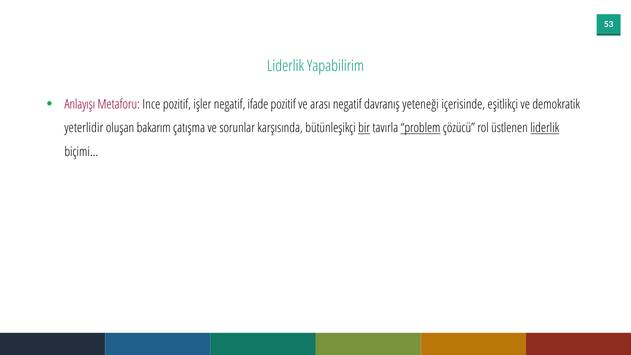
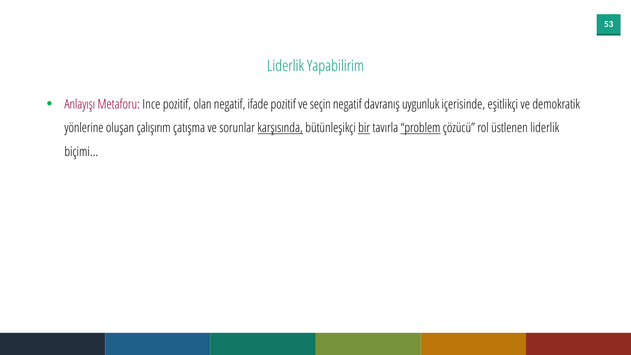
işler: işler -> olan (202, 104)
arası: arası -> seçin (320, 104)
yeteneği: yeteneği -> uygunluk (421, 104)
yeterlidir: yeterlidir -> yönlerine (84, 128)
bakarım: bakarım -> çalışırım (154, 128)
karşısında underline: none -> present (280, 128)
liderlik underline: present -> none (545, 128)
